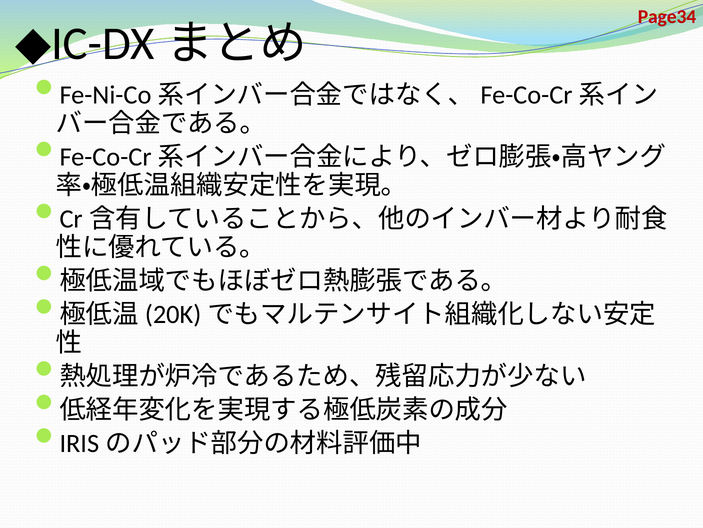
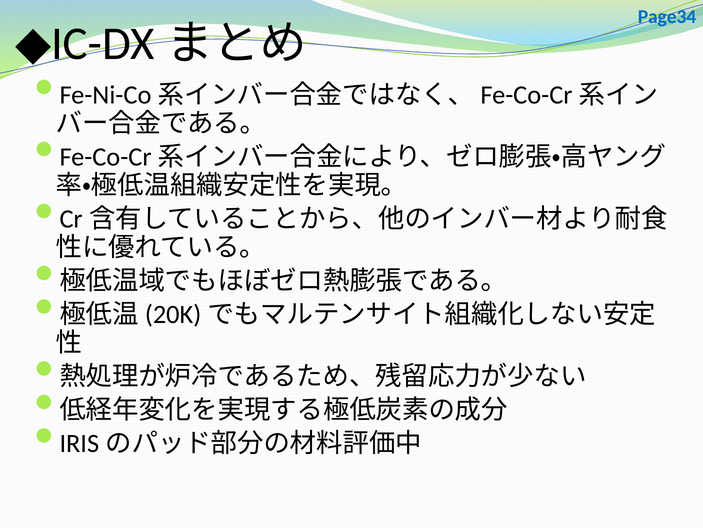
Page34 colour: red -> blue (667, 17)
